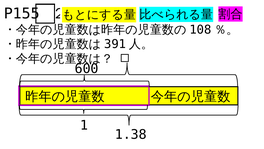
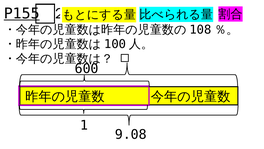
P155 underline: none -> present (22, 14)
391: 391 -> 100 (115, 44)
1.38: 1.38 -> 9.08 (131, 134)
